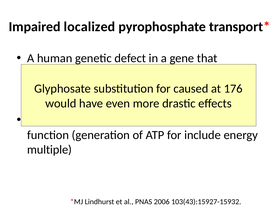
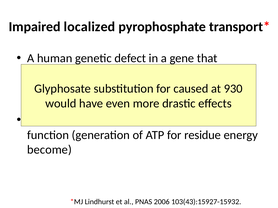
176: 176 -> 930 (233, 89)
for include: include -> residue (203, 135)
multiple: multiple -> become (49, 150)
